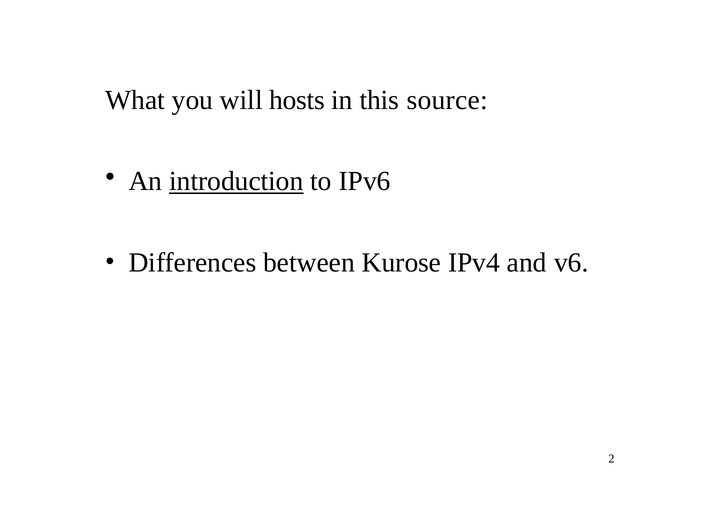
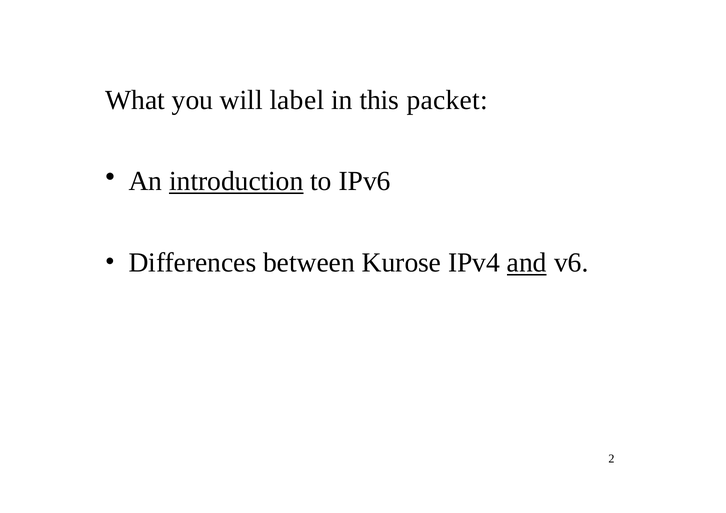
hosts: hosts -> label (297, 100)
source: source -> packet (447, 100)
and underline: none -> present (527, 263)
